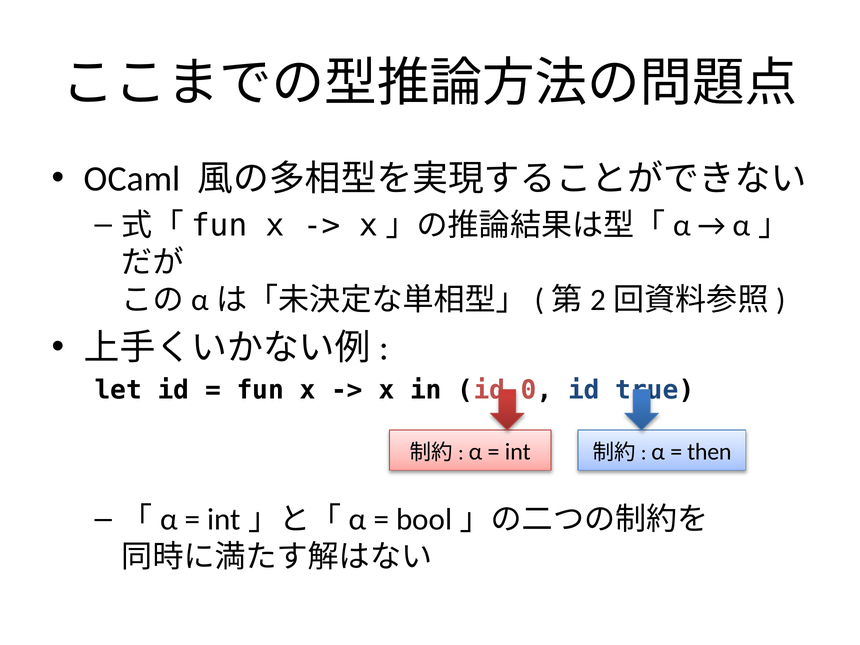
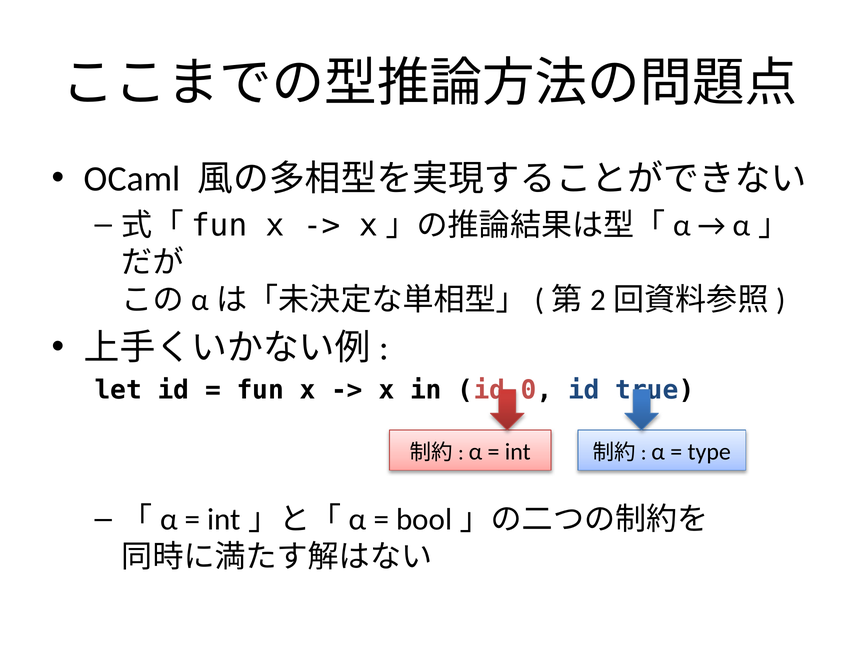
then: then -> type (709, 452)
